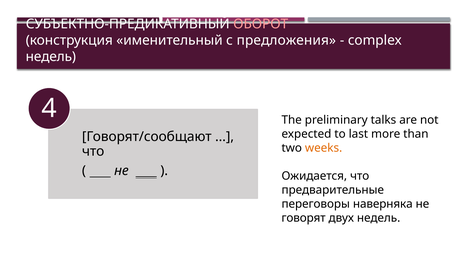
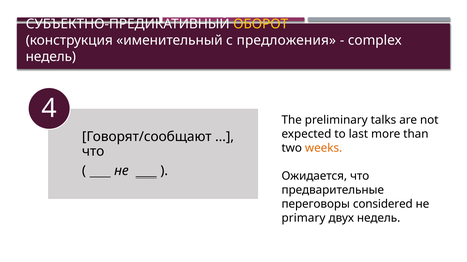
ОБОРОТ colour: pink -> yellow (261, 24)
наверняка: наверняка -> considered (383, 204)
говорят: говорят -> primary (303, 218)
